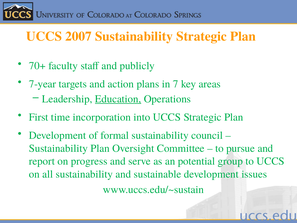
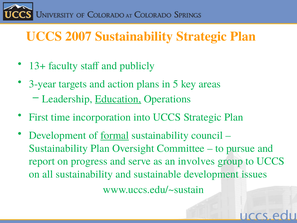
70+: 70+ -> 13+ (37, 66)
7-year: 7-year -> 3-year (43, 84)
7: 7 -> 5 (176, 84)
formal underline: none -> present (115, 135)
potential: potential -> involves (196, 161)
